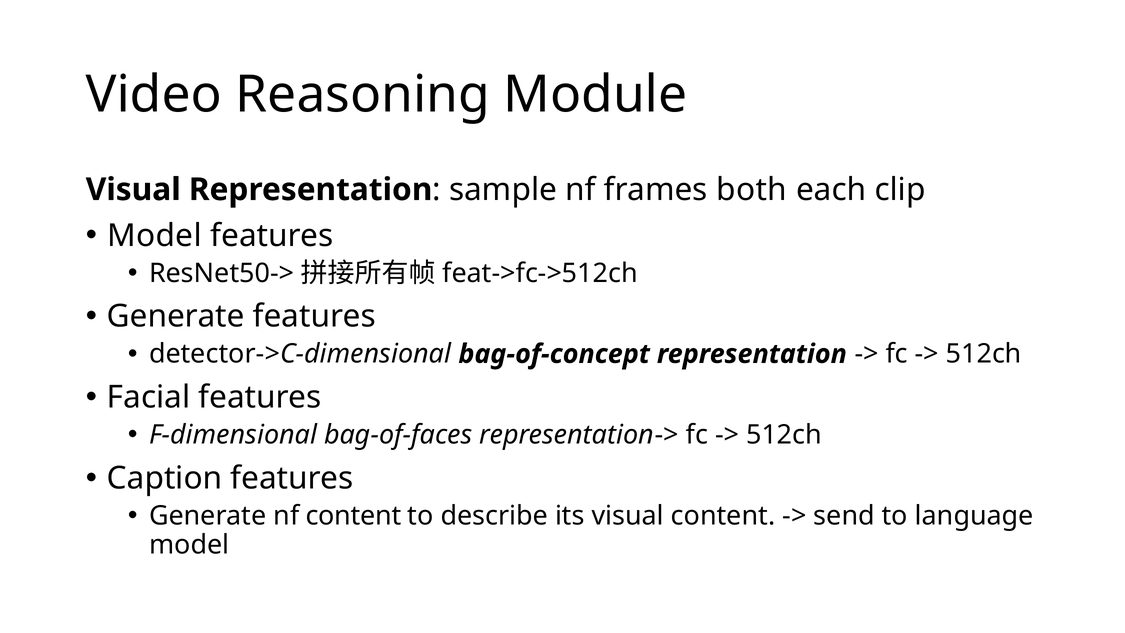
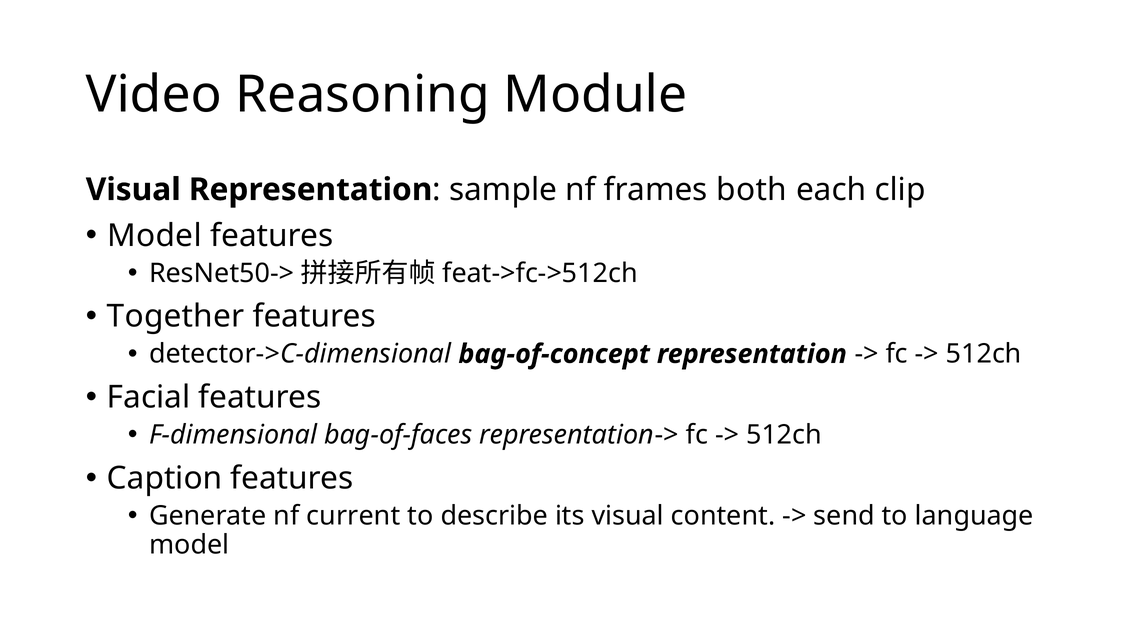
Generate: Generate -> Together (176, 316)
nf content: content -> current (353, 516)
